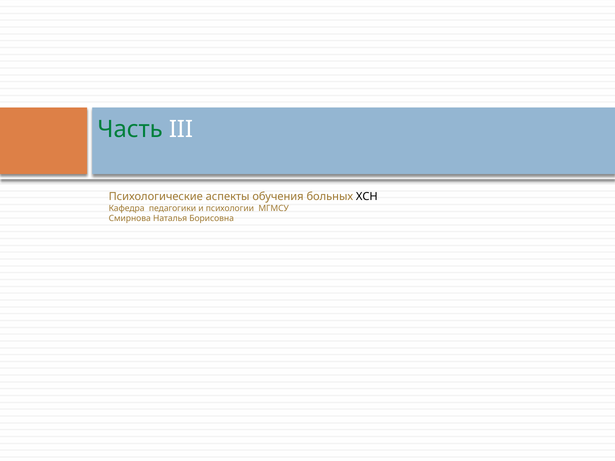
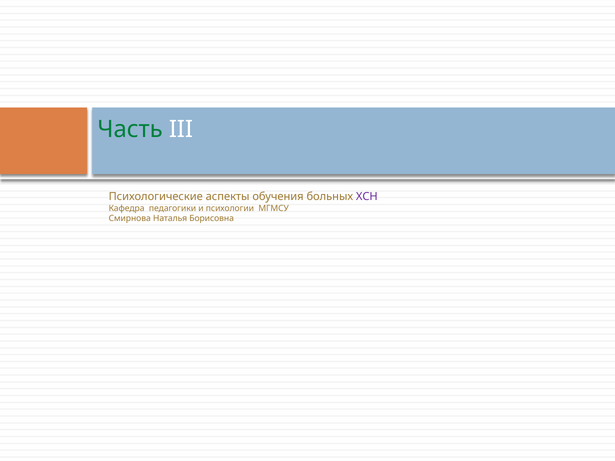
ХСН colour: black -> purple (367, 197)
